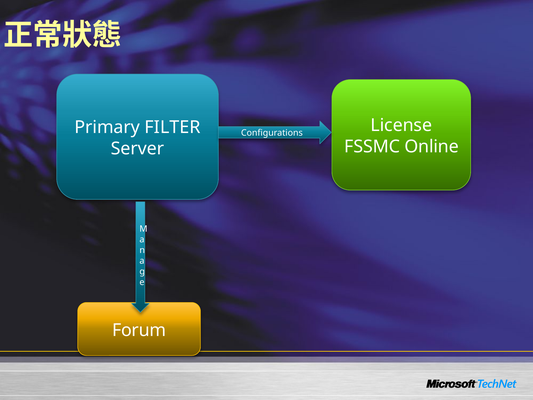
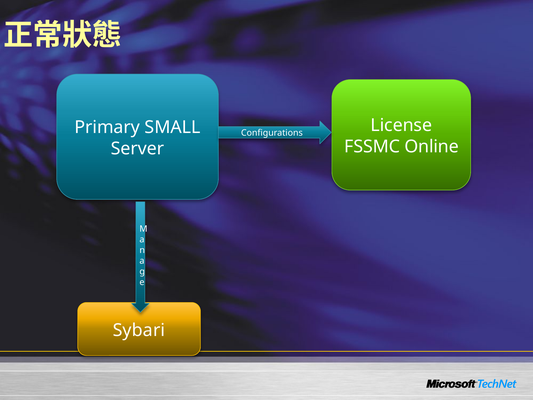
FILTER: FILTER -> SMALL (173, 127)
Forum: Forum -> Sybari (139, 330)
